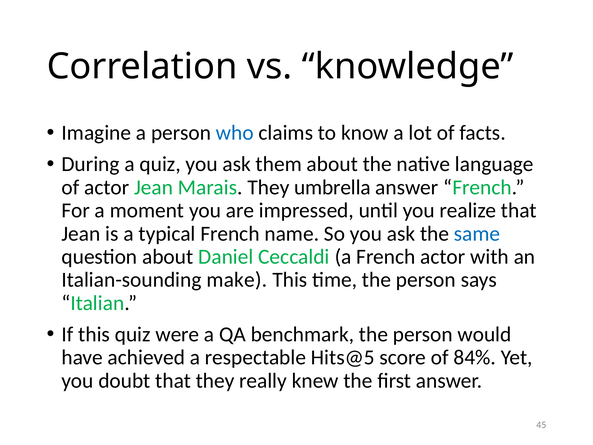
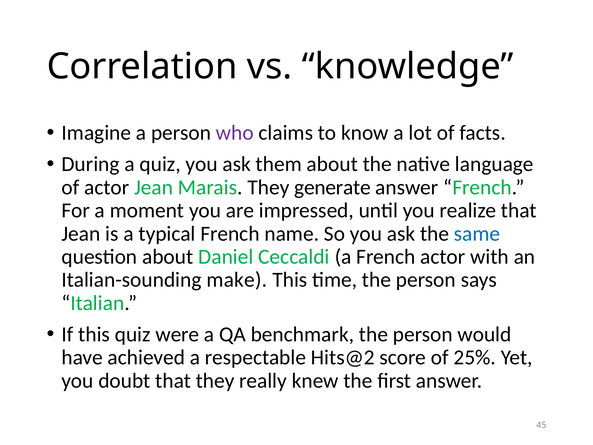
who colour: blue -> purple (235, 133)
umbrella: umbrella -> generate (332, 187)
Hits@5: Hits@5 -> Hits@2 (343, 357)
84%: 84% -> 25% (475, 357)
